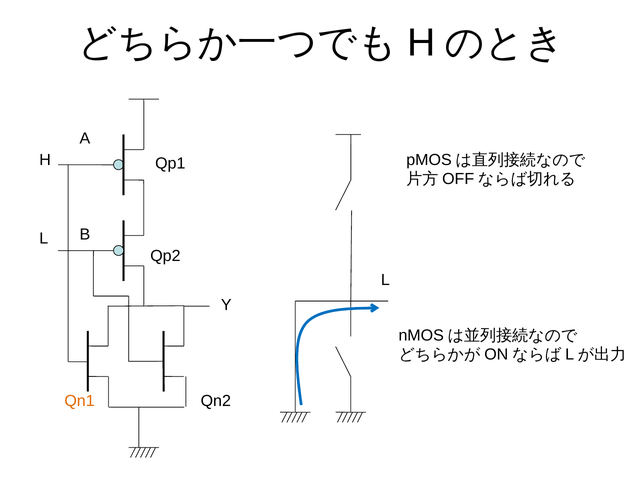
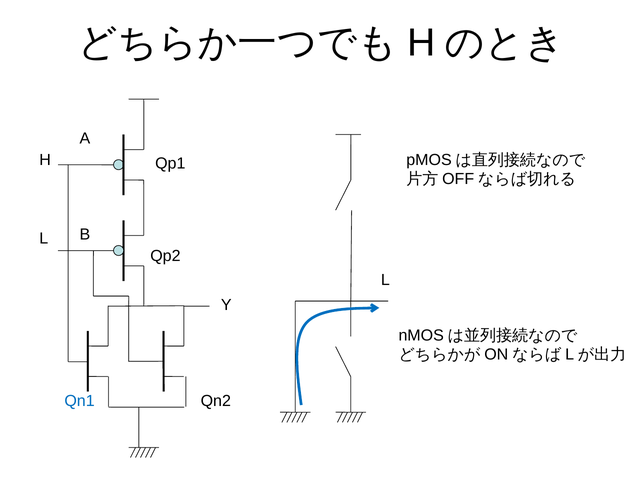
Qn1 colour: orange -> blue (80, 401)
